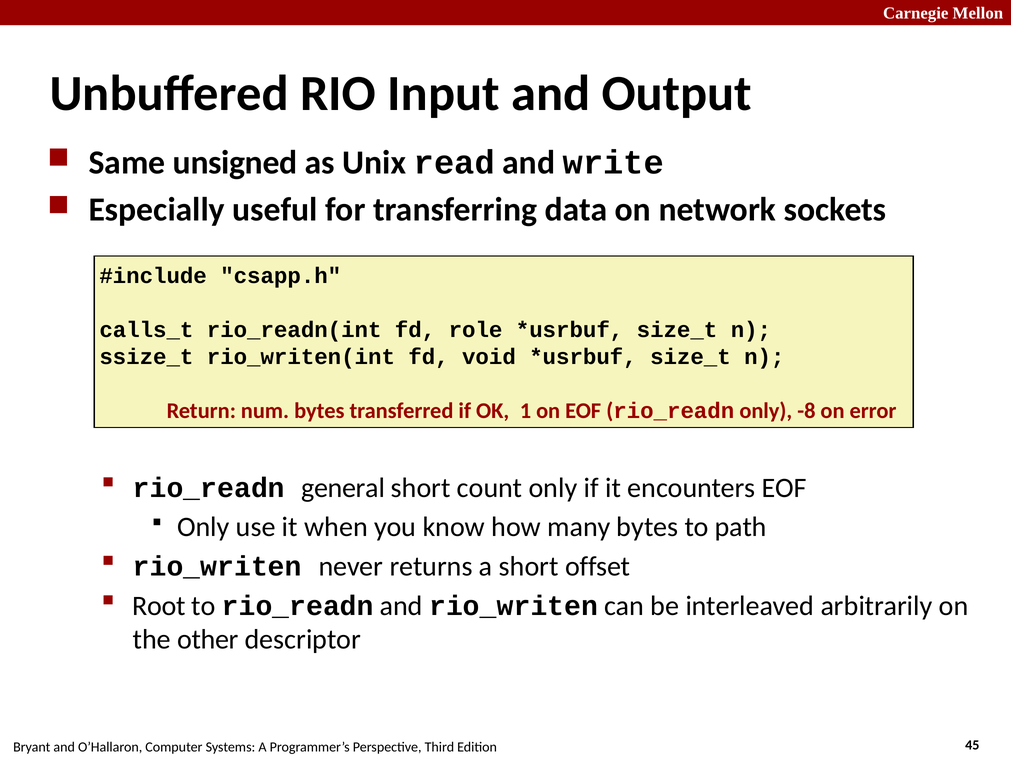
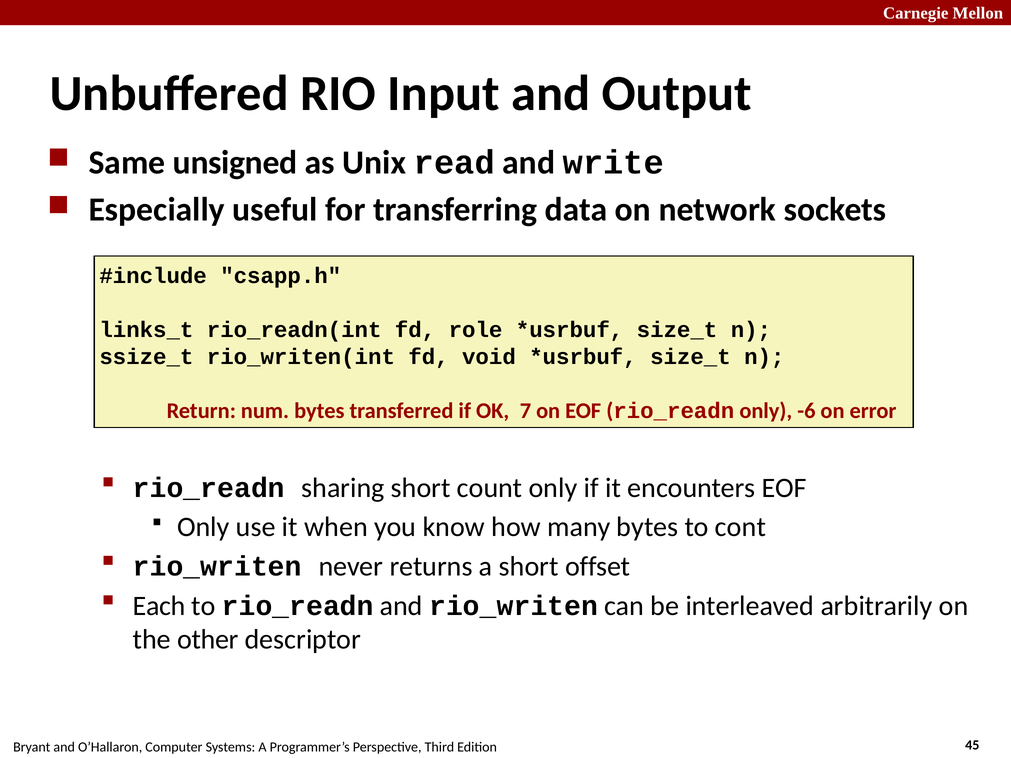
calls_t: calls_t -> links_t (146, 330)
1: 1 -> 7 (526, 411)
-8: -8 -> -6 (806, 411)
general: general -> sharing (343, 488)
path: path -> cont (741, 527)
Root: Root -> Each (159, 606)
